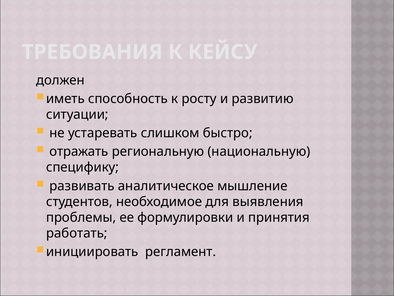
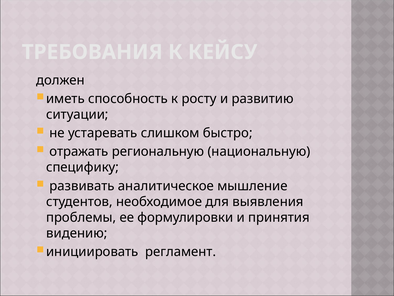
работать: работать -> видению (77, 233)
